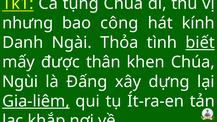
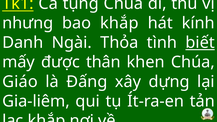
bao công: công -> khắp (119, 23)
Ngùi: Ngùi -> Giáo (20, 82)
Gia-liêm underline: present -> none (36, 101)
